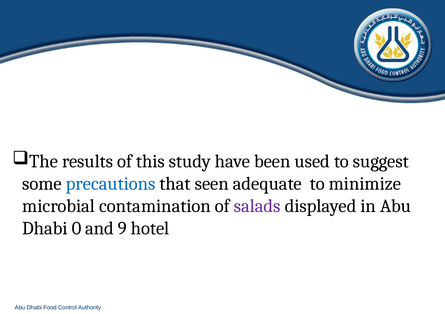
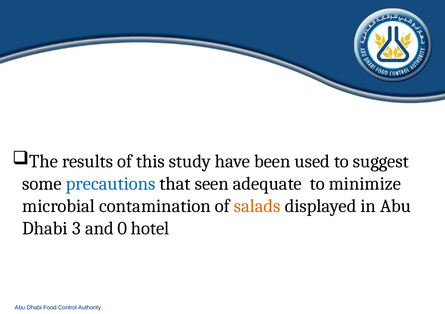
salads colour: purple -> orange (257, 206)
0: 0 -> 3 (76, 228)
9: 9 -> 0 (122, 228)
